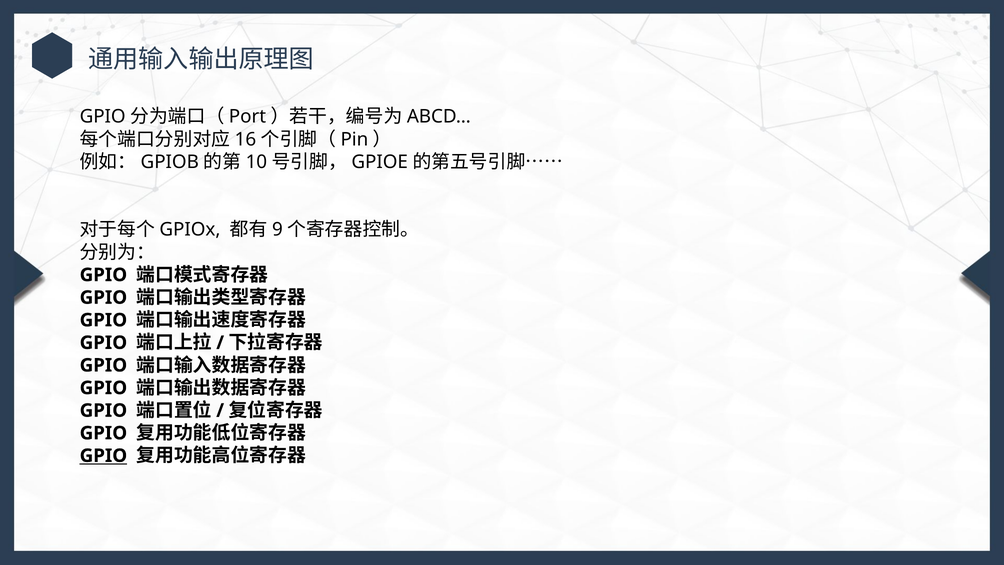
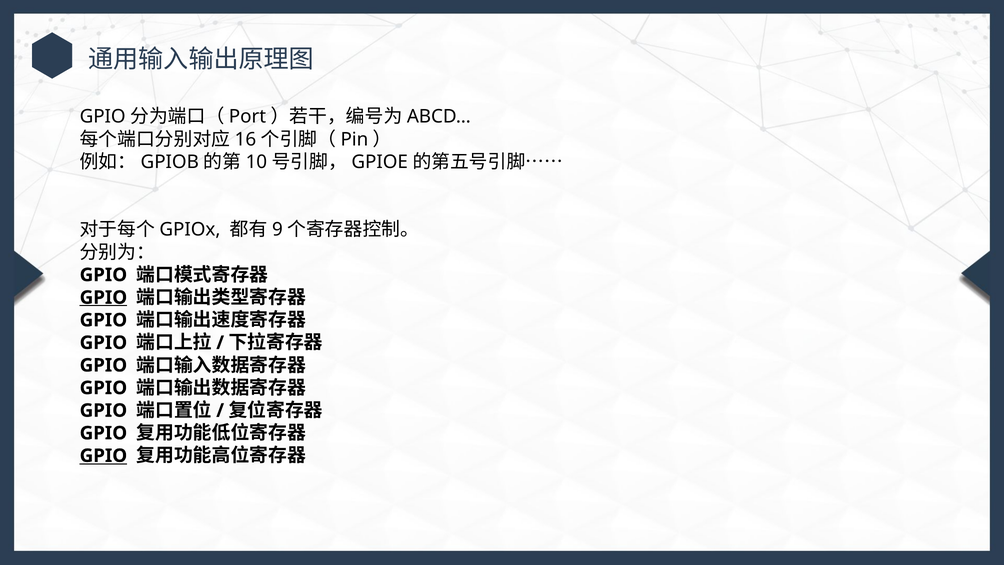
GPIO underline: none -> present (103, 297)
